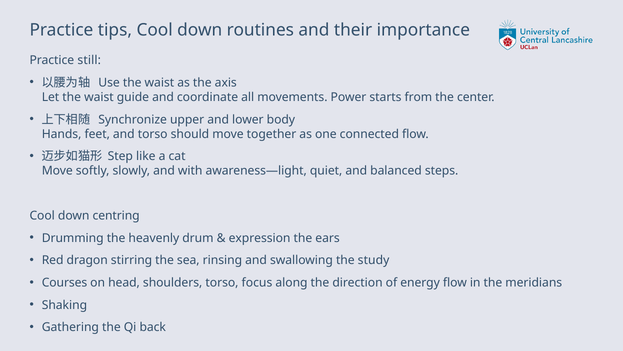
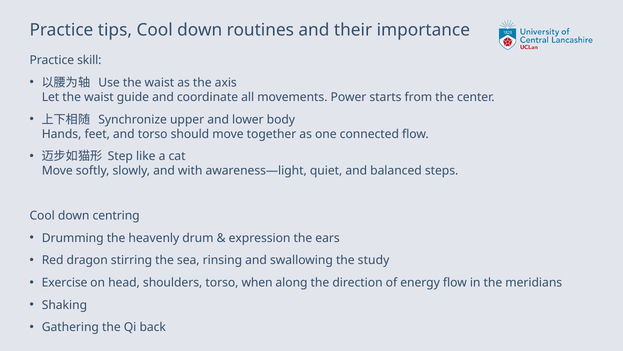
still: still -> skill (89, 60)
Courses: Courses -> Exercise (65, 282)
focus: focus -> when (257, 282)
